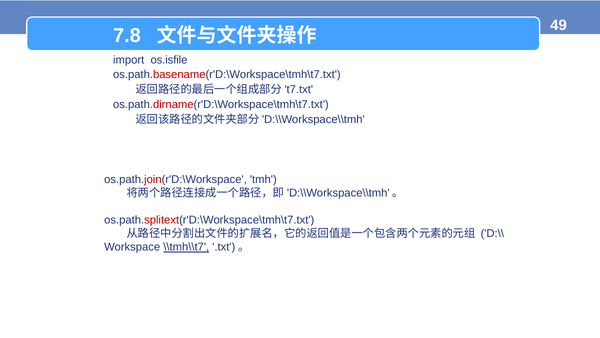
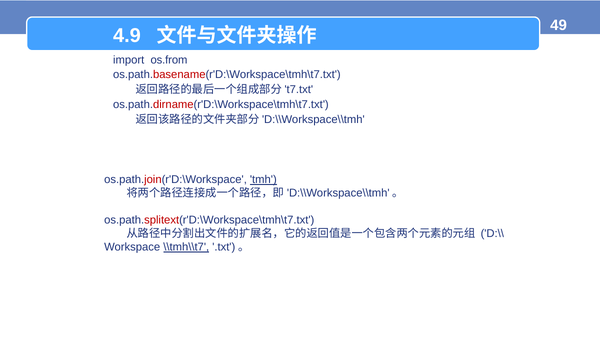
7.8: 7.8 -> 4.9 (127, 36)
os.isfile: os.isfile -> os.from (169, 60)
tmh underline: none -> present (263, 179)
